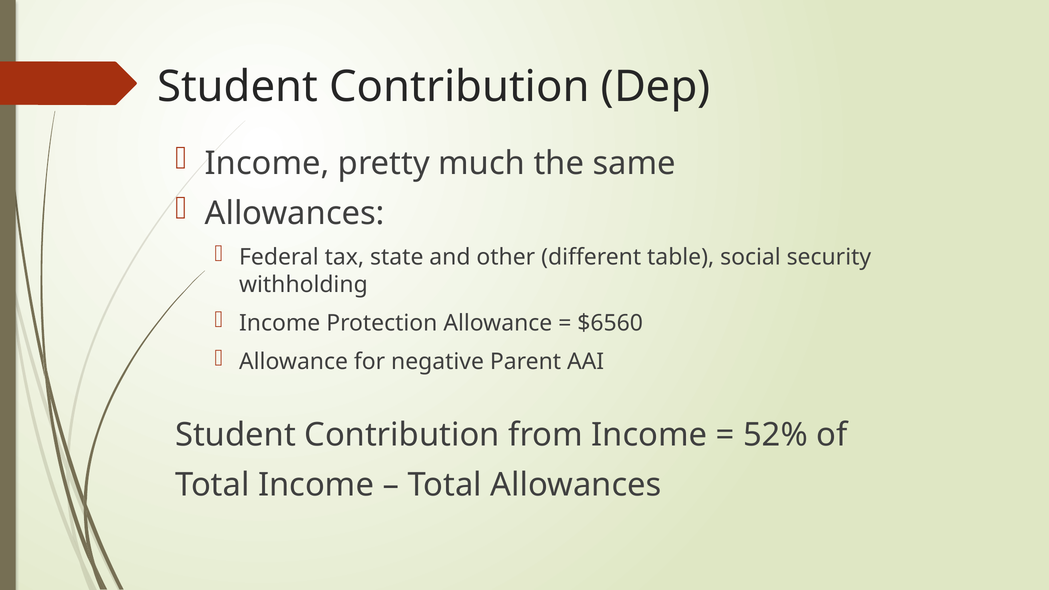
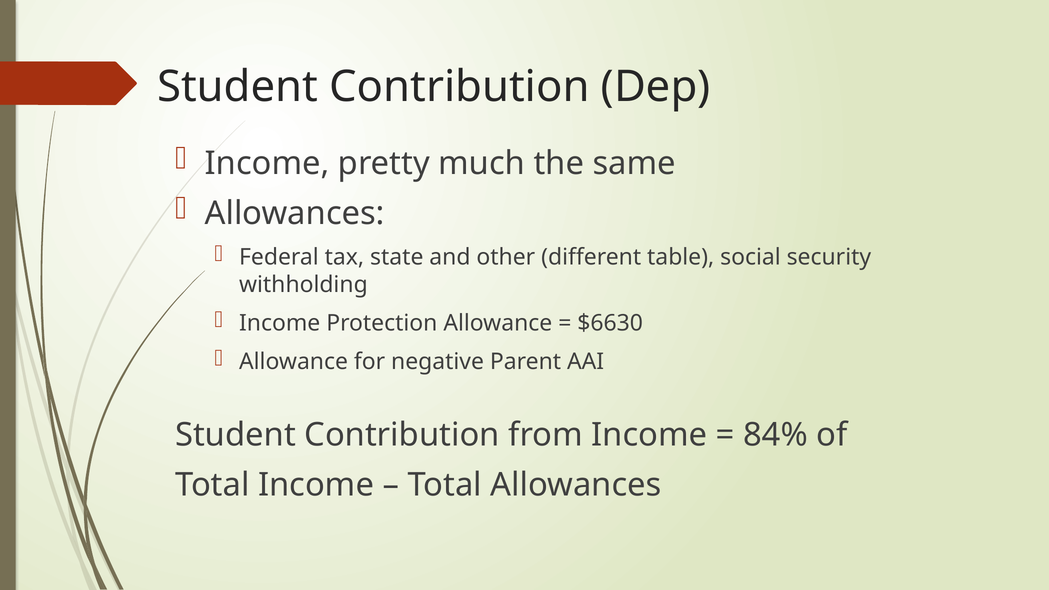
$6560: $6560 -> $6630 (610, 323)
52%: 52% -> 84% (775, 435)
